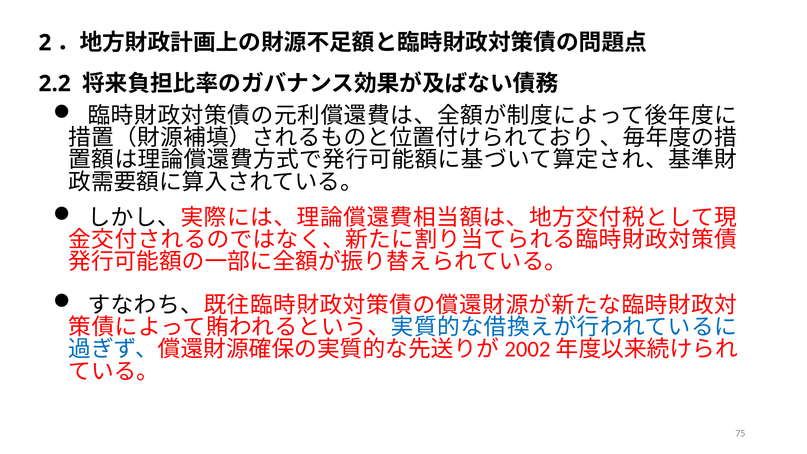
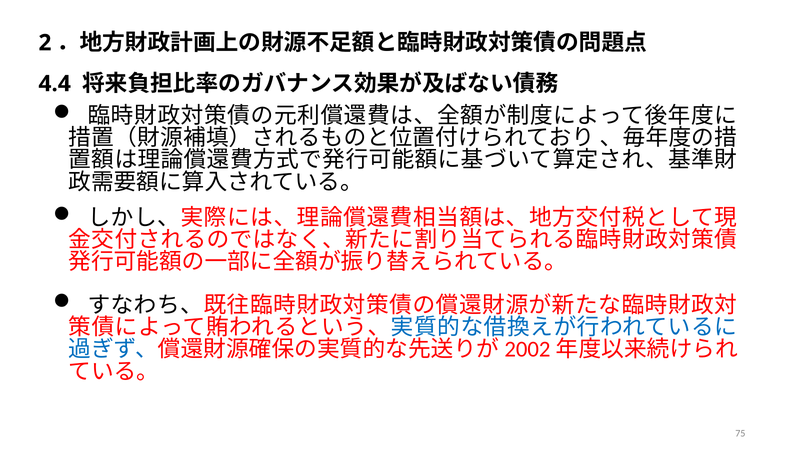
2.2: 2.2 -> 4.4 (55, 84)
